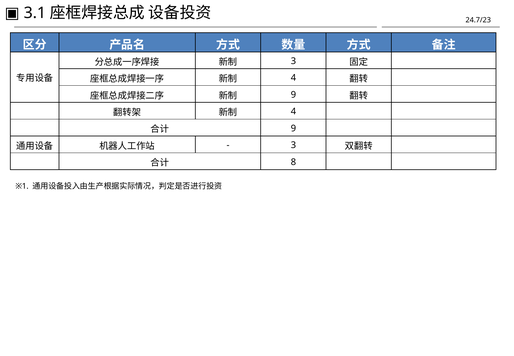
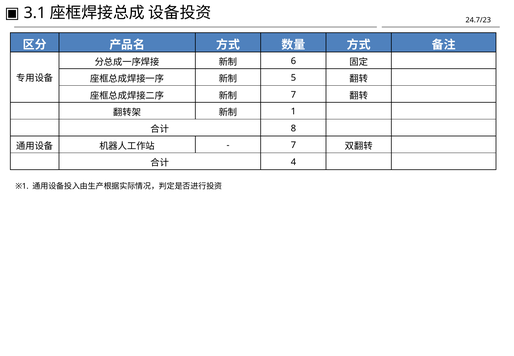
3: 3 -> 6 (293, 61)
4: 4 -> 5 (293, 78)
9: 9 -> 7 (293, 95)
4: 4 -> 1 (293, 112)
9: 9 -> 8 (293, 128)
3: 3 -> 7 (293, 145)
8: 8 -> 4 (293, 162)
